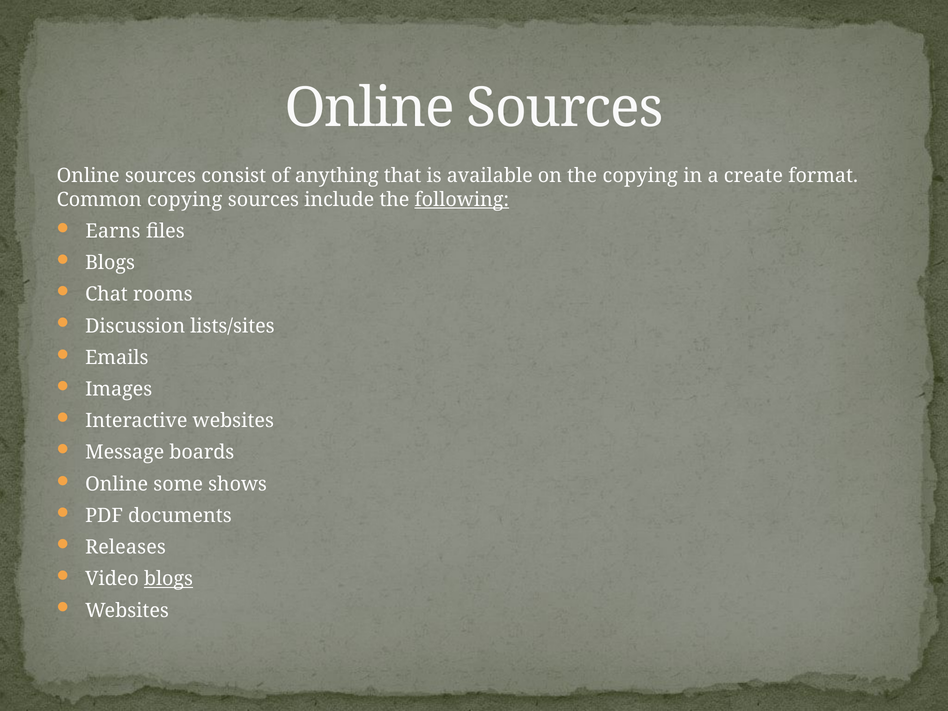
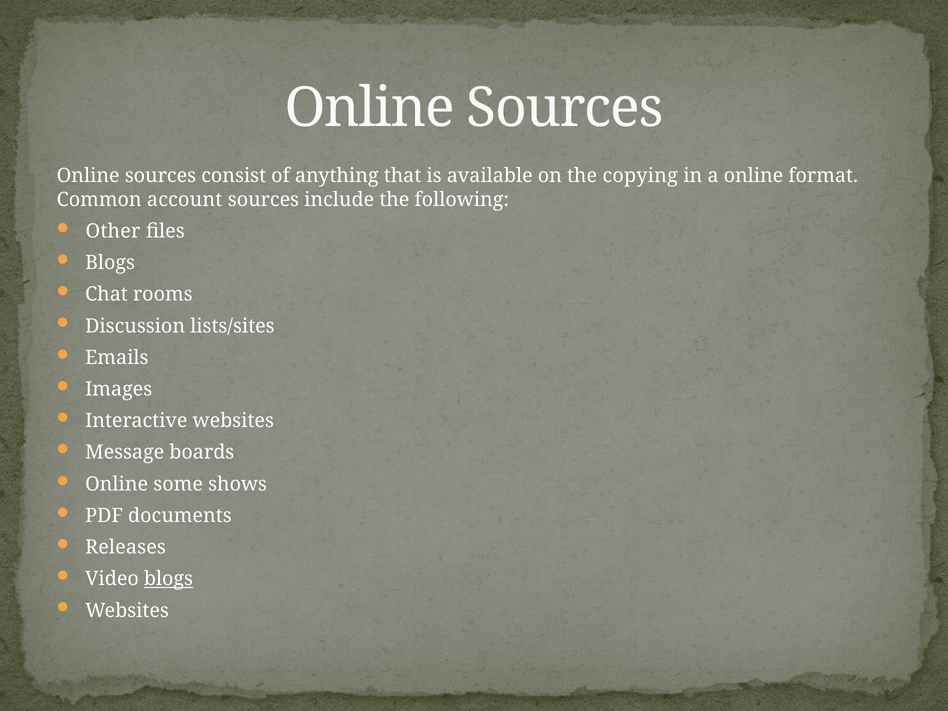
a create: create -> online (753, 176)
Common copying: copying -> account (185, 200)
following underline: present -> none (462, 200)
Earns: Earns -> Other (113, 231)
